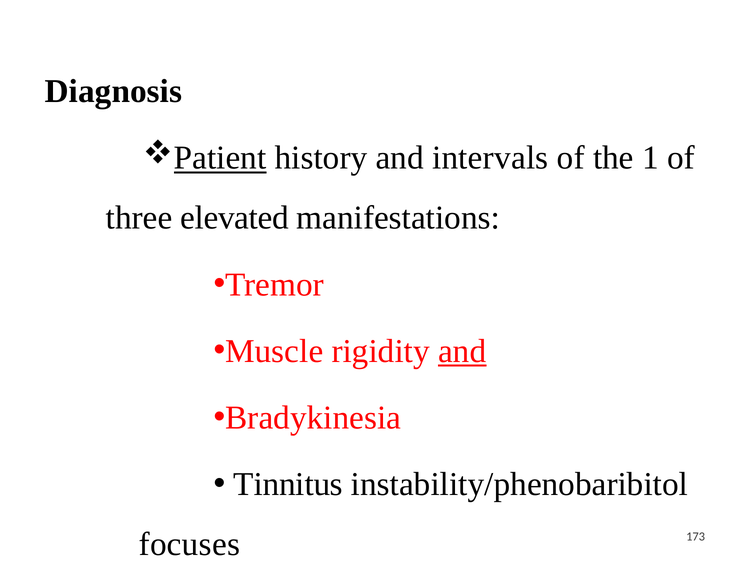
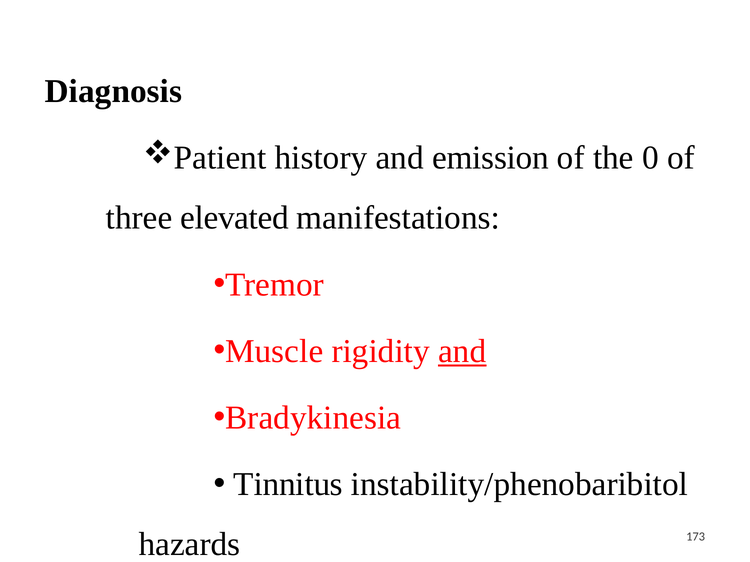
Patient underline: present -> none (220, 158)
intervals: intervals -> emission (490, 158)
1: 1 -> 0 (650, 158)
focuses: focuses -> hazards (190, 545)
